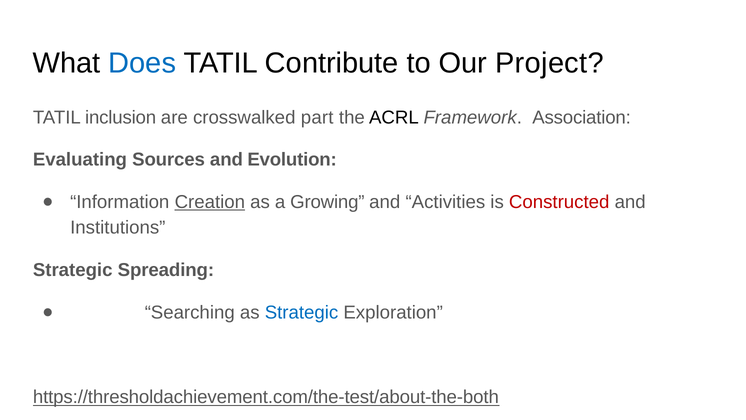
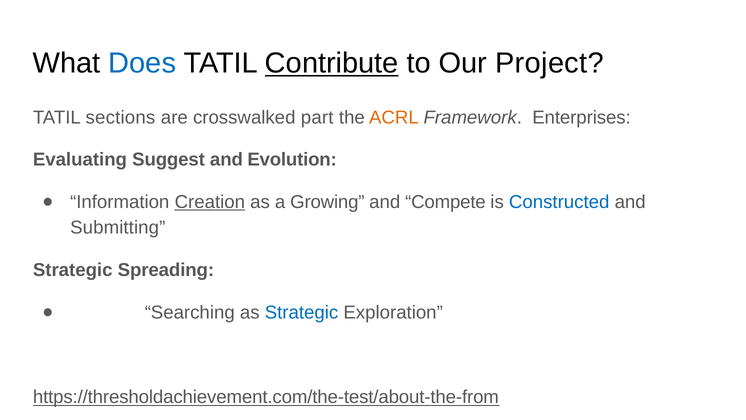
Contribute underline: none -> present (332, 63)
inclusion: inclusion -> sections (120, 117)
ACRL colour: black -> orange (394, 117)
Association: Association -> Enterprises (582, 117)
Sources: Sources -> Suggest (169, 160)
Activities: Activities -> Compete (445, 202)
Constructed colour: red -> blue (559, 202)
Institutions: Institutions -> Submitting (118, 228)
https://thresholdachievement.com/the-test/about-the-both: https://thresholdachievement.com/the-test/about-the-both -> https://thresholdachievement.com/the-test/about-the-from (266, 397)
